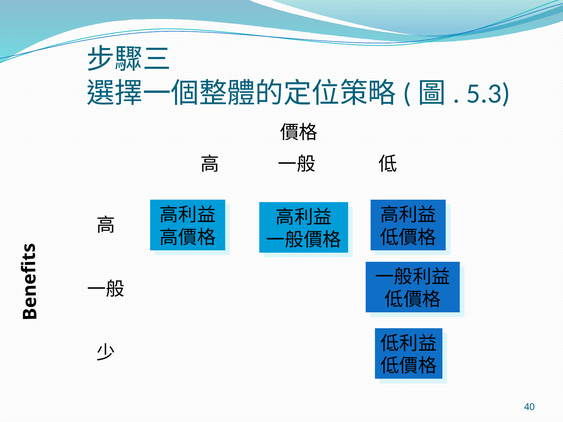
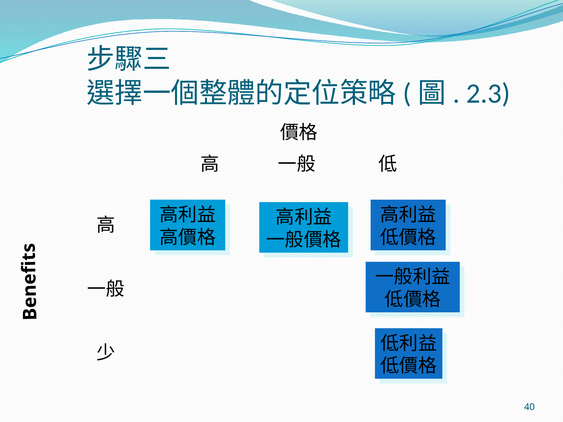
5.3: 5.3 -> 2.3 (488, 93)
